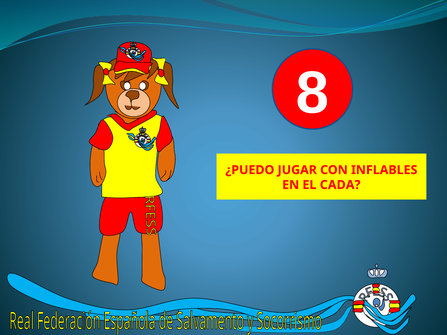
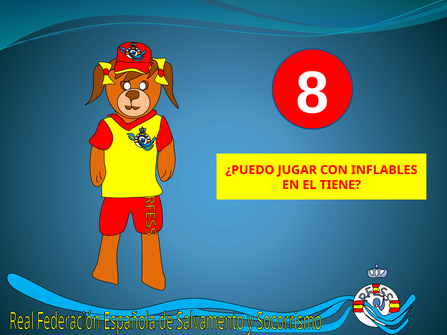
CADA: CADA -> TIENE (340, 185)
